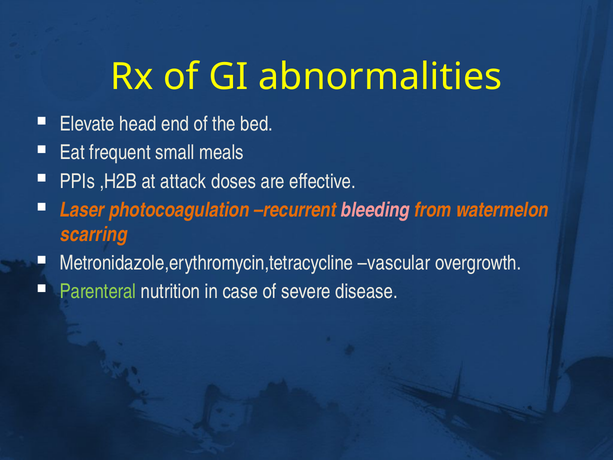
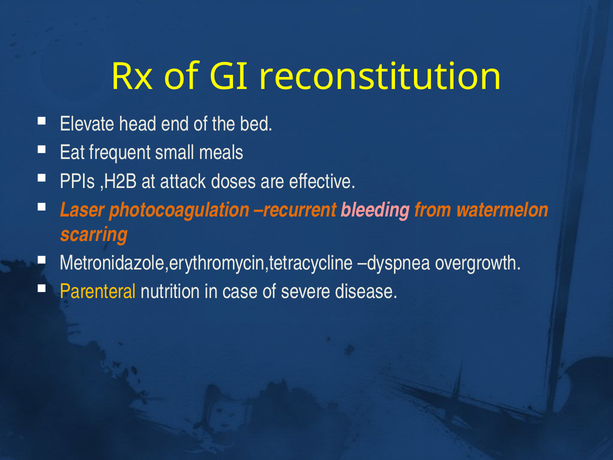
abnormalities: abnormalities -> reconstitution (380, 77)
vascular: vascular -> dyspnea (394, 263)
Parenteral colour: light green -> yellow (98, 292)
